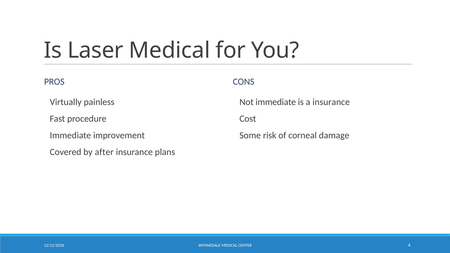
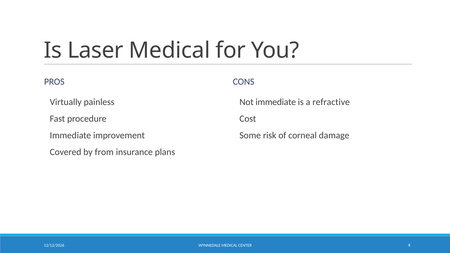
a insurance: insurance -> refractive (331, 102)
after: after -> from (104, 152)
